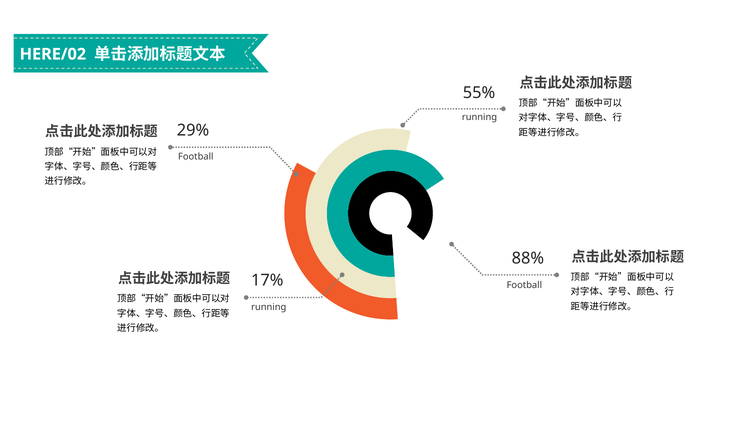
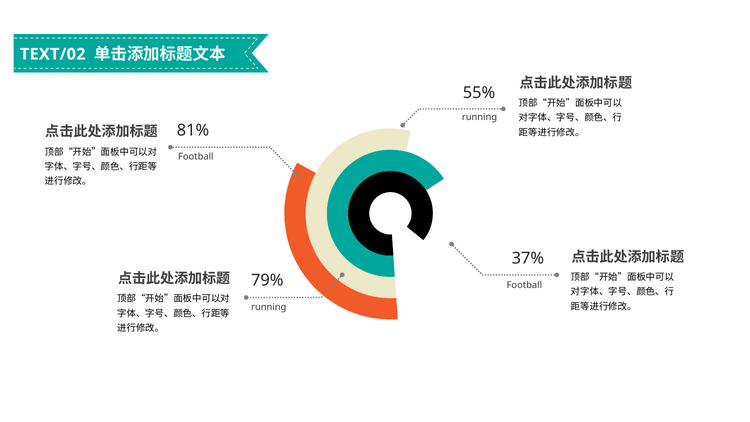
HERE/02: HERE/02 -> TEXT/02 (53, 54)
29%: 29% -> 81% (193, 130)
88%: 88% -> 37% (528, 258)
17%: 17% -> 79% (267, 280)
